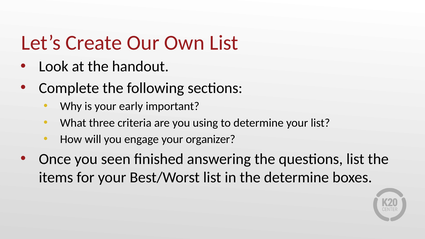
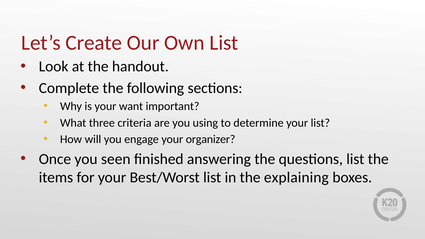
early: early -> want (131, 106)
the determine: determine -> explaining (296, 177)
